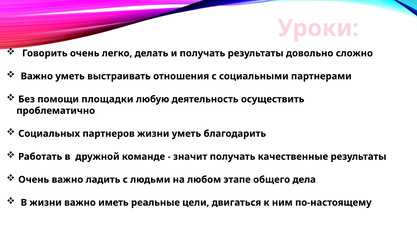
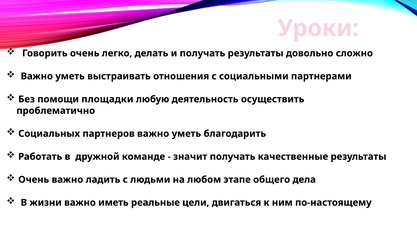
партнеров жизни: жизни -> важно (153, 133)
